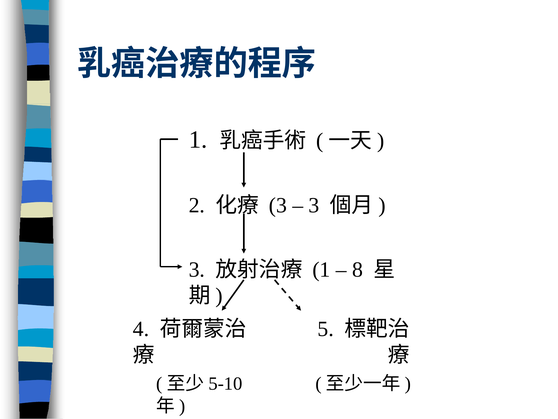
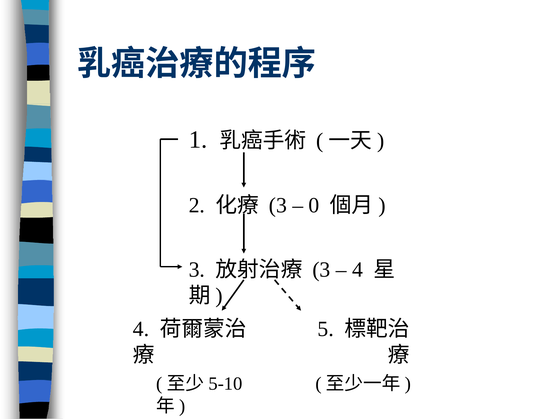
3: 3 -> 0 (314, 205)
1: 1 -> 3 (321, 269)
8: 8 -> 4 (357, 269)
